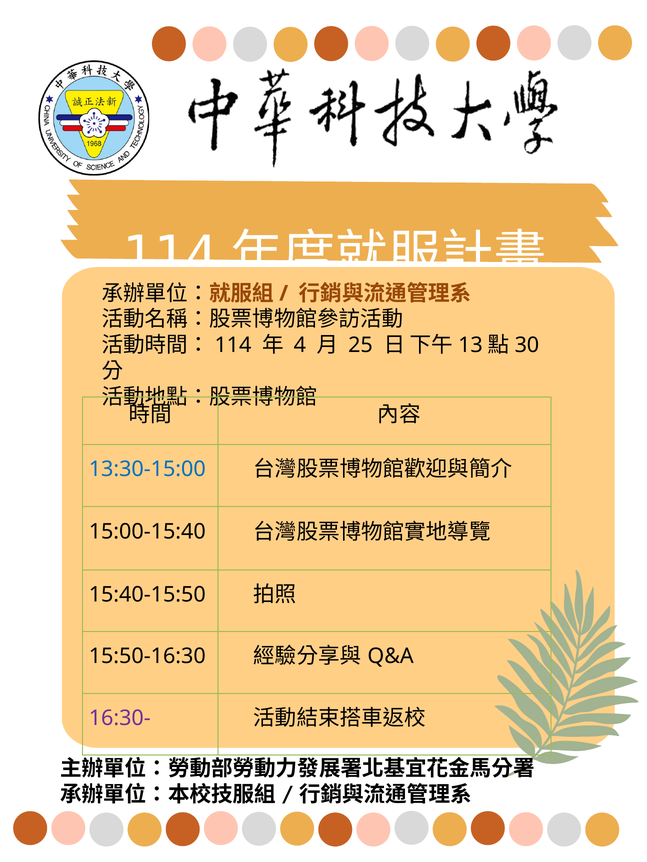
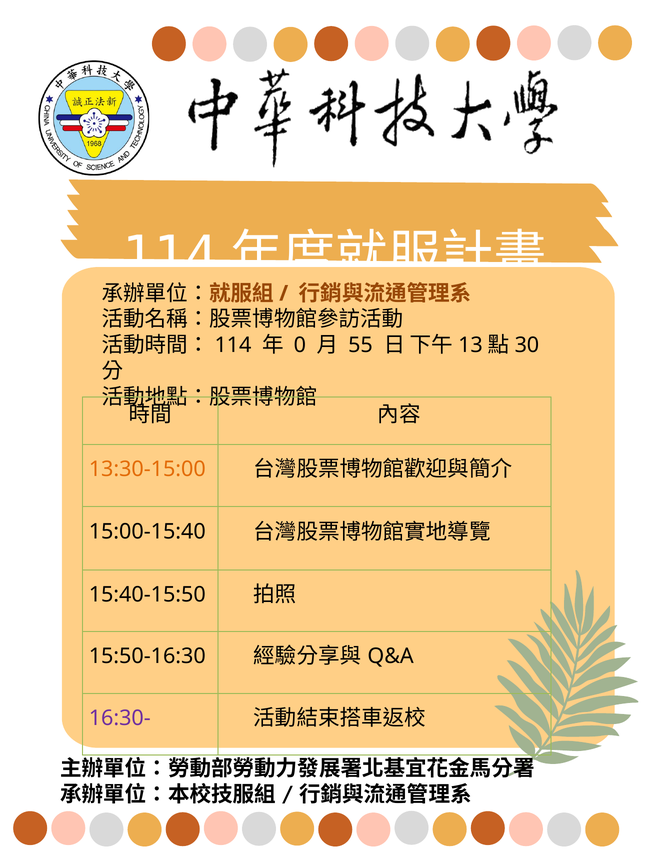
4: 4 -> 0 (300, 345)
25: 25 -> 55 (361, 345)
13:30-15:00 colour: blue -> orange (147, 470)
